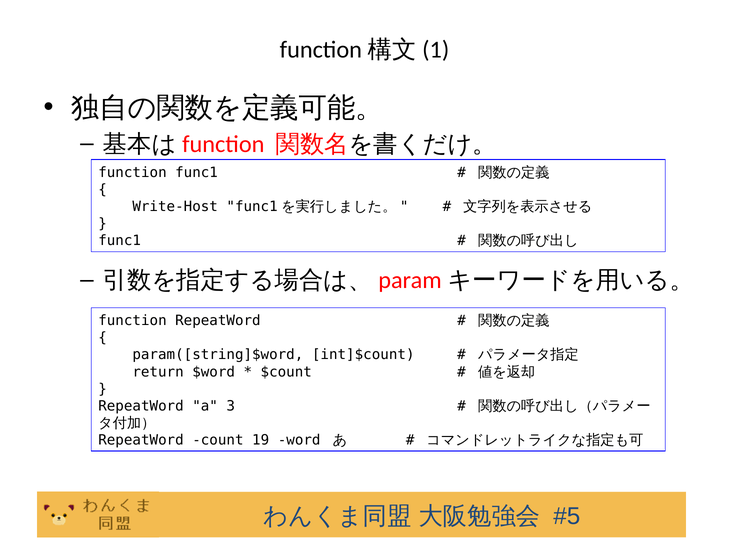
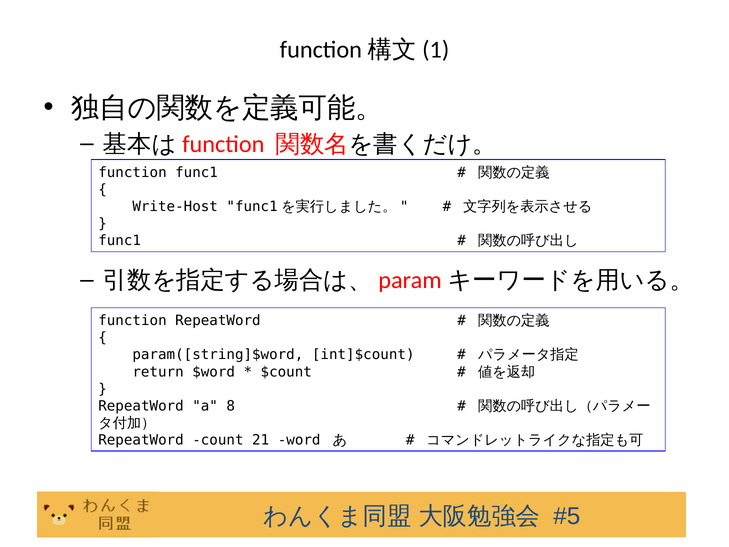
3: 3 -> 8 (231, 406)
19: 19 -> 21 (261, 440)
